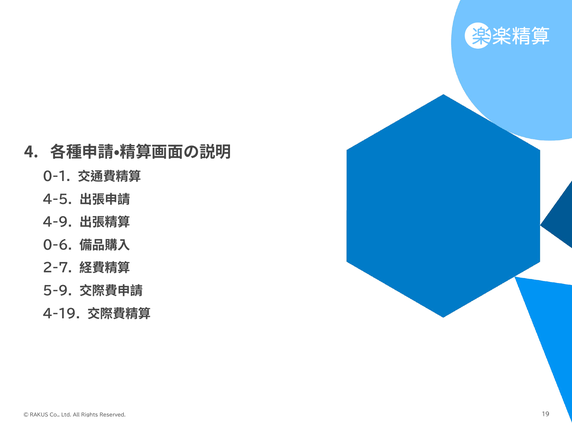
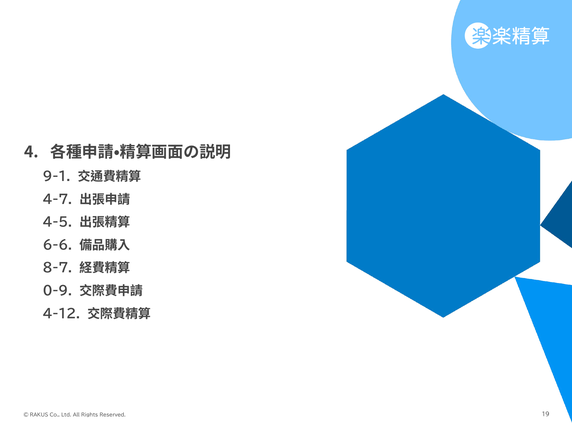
0-1: 0-1 -> 9-1 (57, 177)
4-5: 4-5 -> 4-7 (57, 200)
4-9: 4-9 -> 4-5 (57, 222)
0-6: 0-6 -> 6-6 (57, 245)
2-7: 2-7 -> 8-7 (57, 268)
5-9: 5-9 -> 0-9 (57, 291)
4-19: 4-19 -> 4-12 (61, 314)
